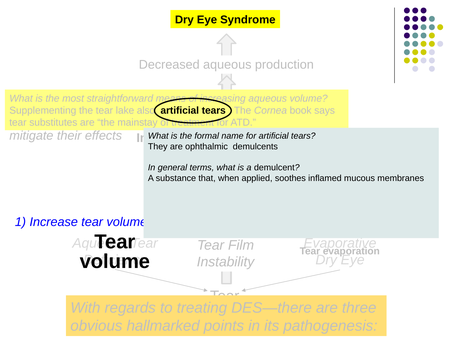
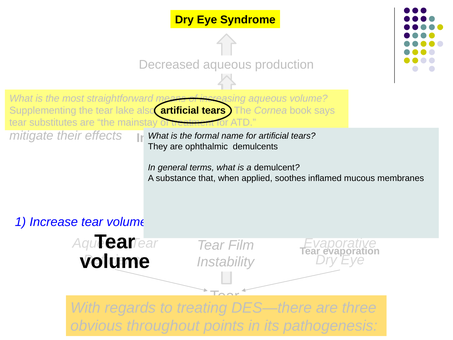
hallmarked: hallmarked -> throughout (163, 326)
